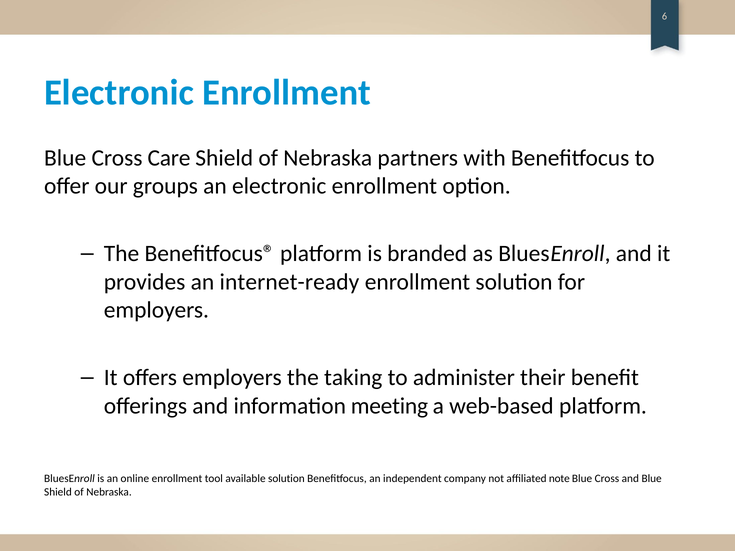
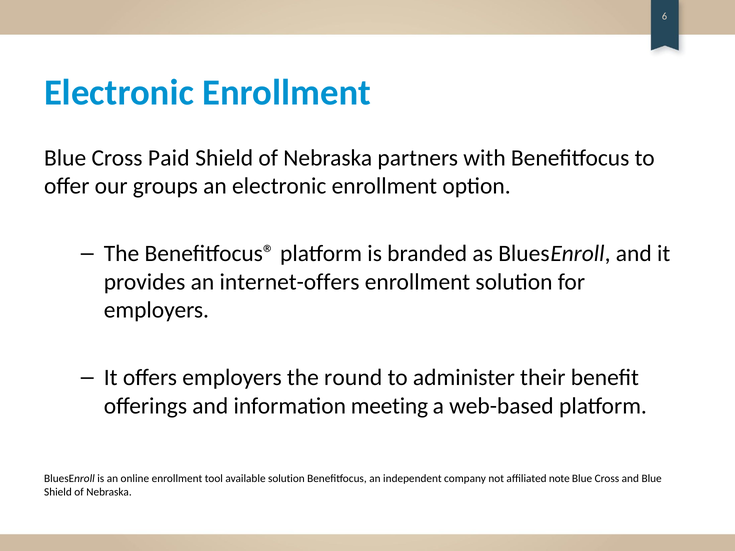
Care: Care -> Paid (169, 158)
internet-ready: internet-ready -> internet-offers (290, 282)
taking: taking -> round (353, 378)
